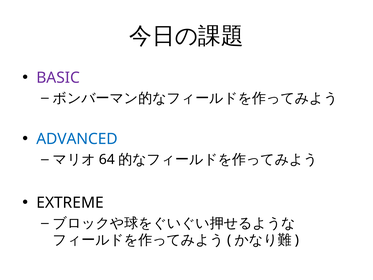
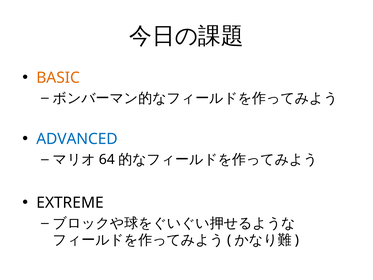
BASIC colour: purple -> orange (58, 78)
